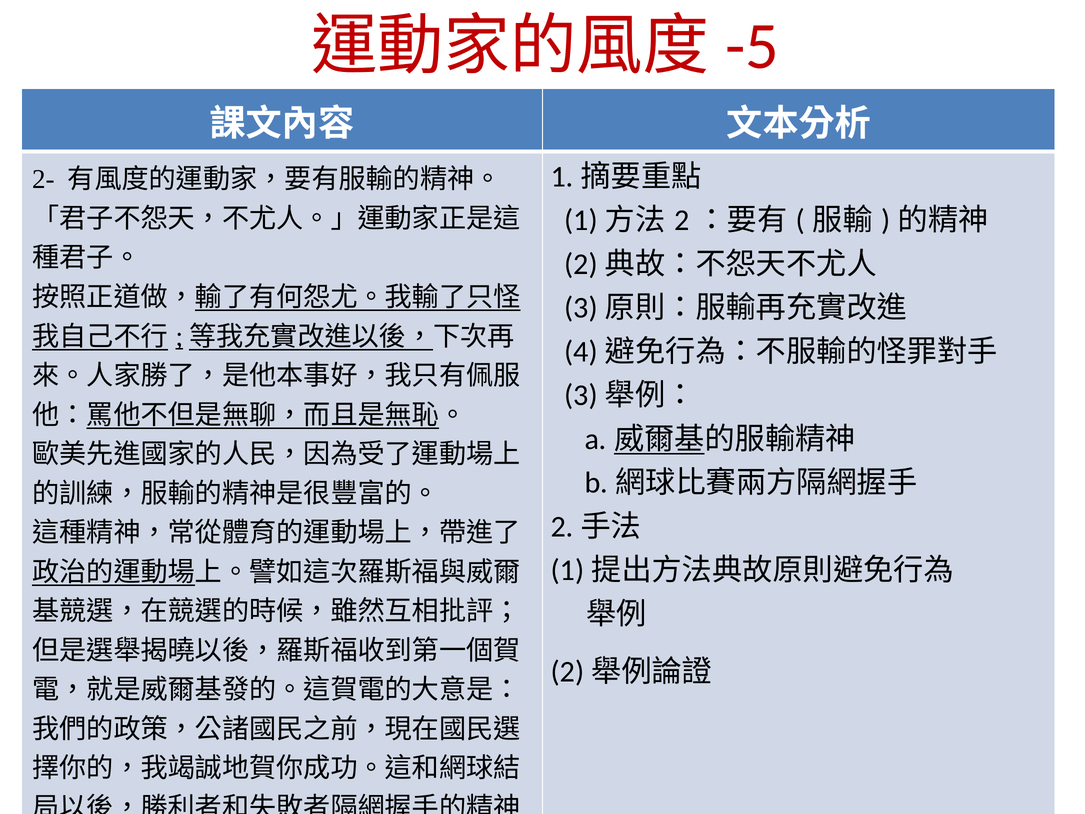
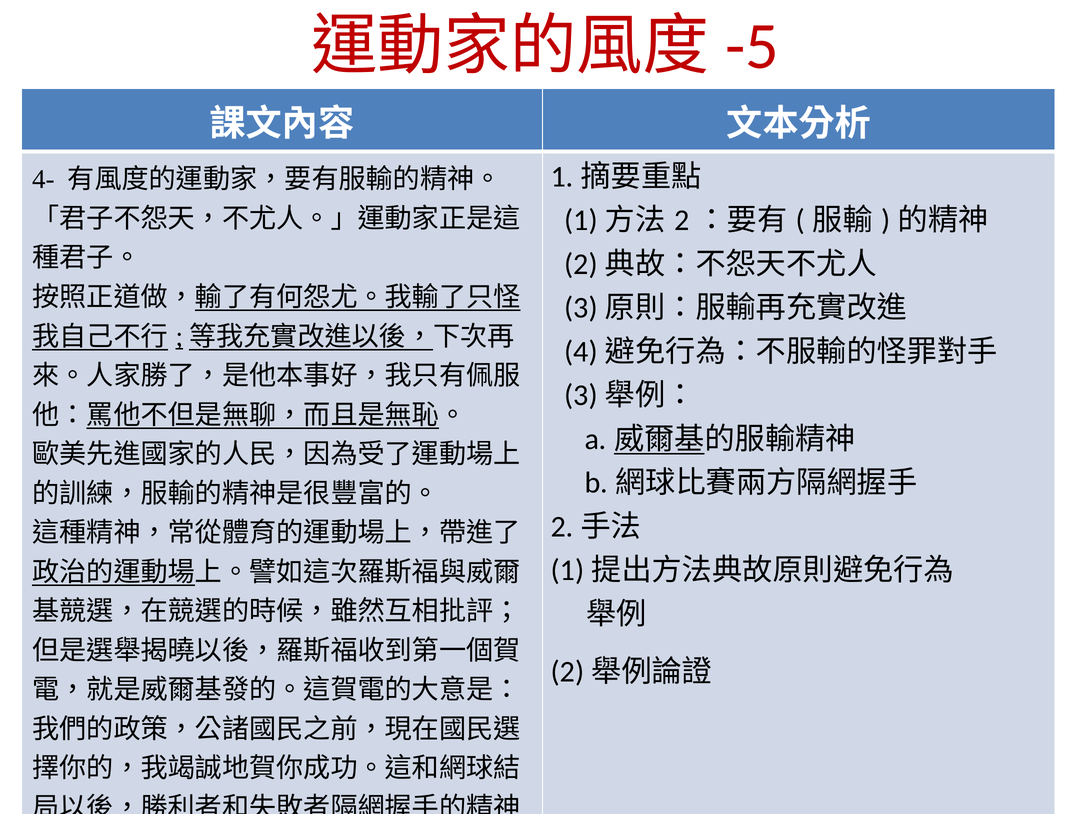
2-: 2- -> 4- (43, 179)
